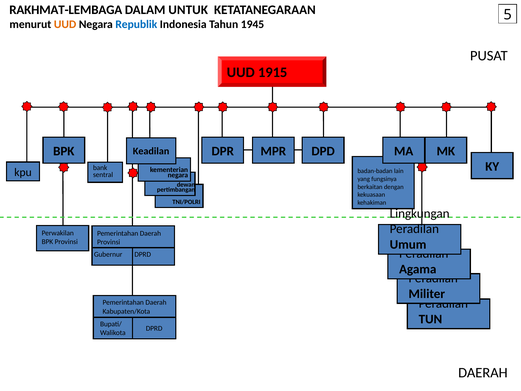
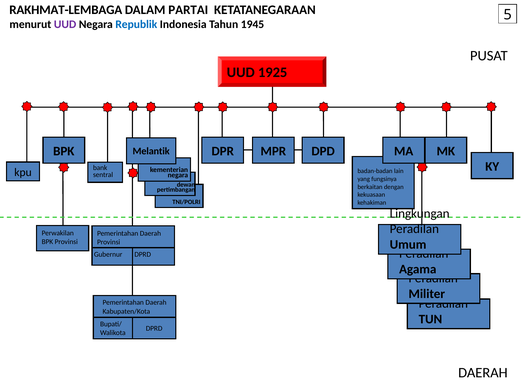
UNTUK: UNTUK -> PARTAI (188, 10)
UUD colour: orange -> purple (65, 24)
1915: 1915 -> 1925 (273, 72)
Keadilan: Keadilan -> Melantik (151, 151)
